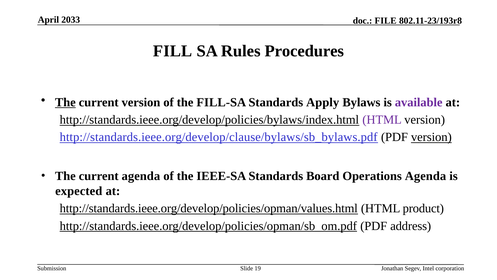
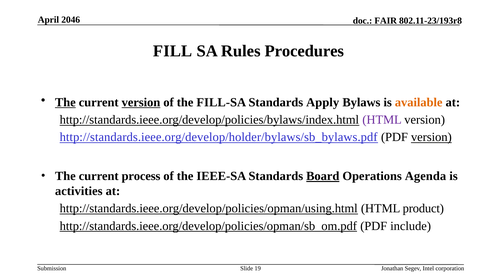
2033: 2033 -> 2046 (71, 20)
FILE: FILE -> FAIR (386, 21)
version underline: none -> present (141, 102)
available colour: purple -> orange (419, 102)
http://standards.ieee.org/develop/clause/bylaws/sb_bylaws.pdf: http://standards.ieee.org/develop/clause/bylaws/sb_bylaws.pdf -> http://standards.ieee.org/develop/holder/bylaws/sb_bylaws.pdf (219, 137)
current agenda: agenda -> process (141, 176)
Board underline: none -> present (323, 176)
expected: expected -> activities (79, 191)
http://standards.ieee.org/develop/policies/opman/values.html: http://standards.ieee.org/develop/policies/opman/values.html -> http://standards.ieee.org/develop/policies/opman/using.html (209, 208)
address: address -> include (411, 226)
